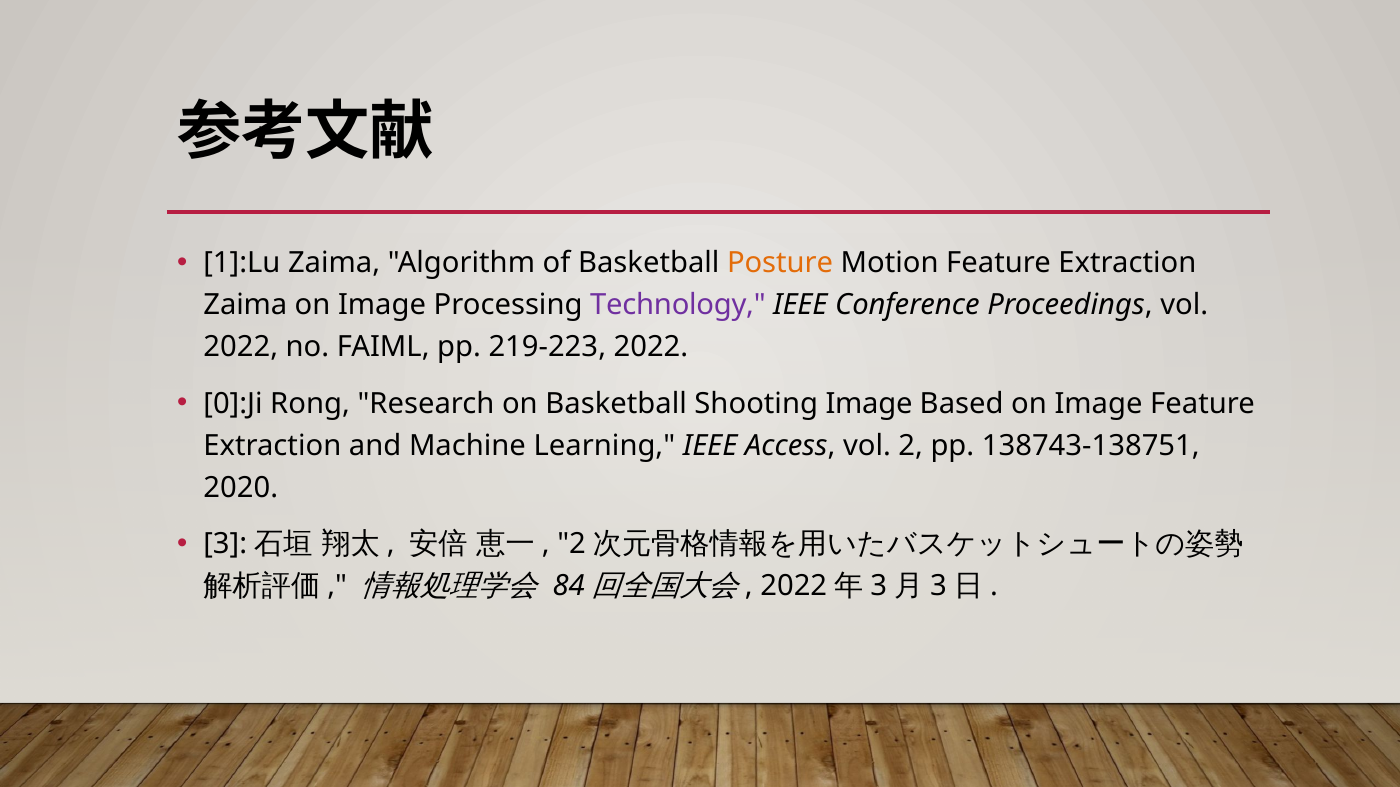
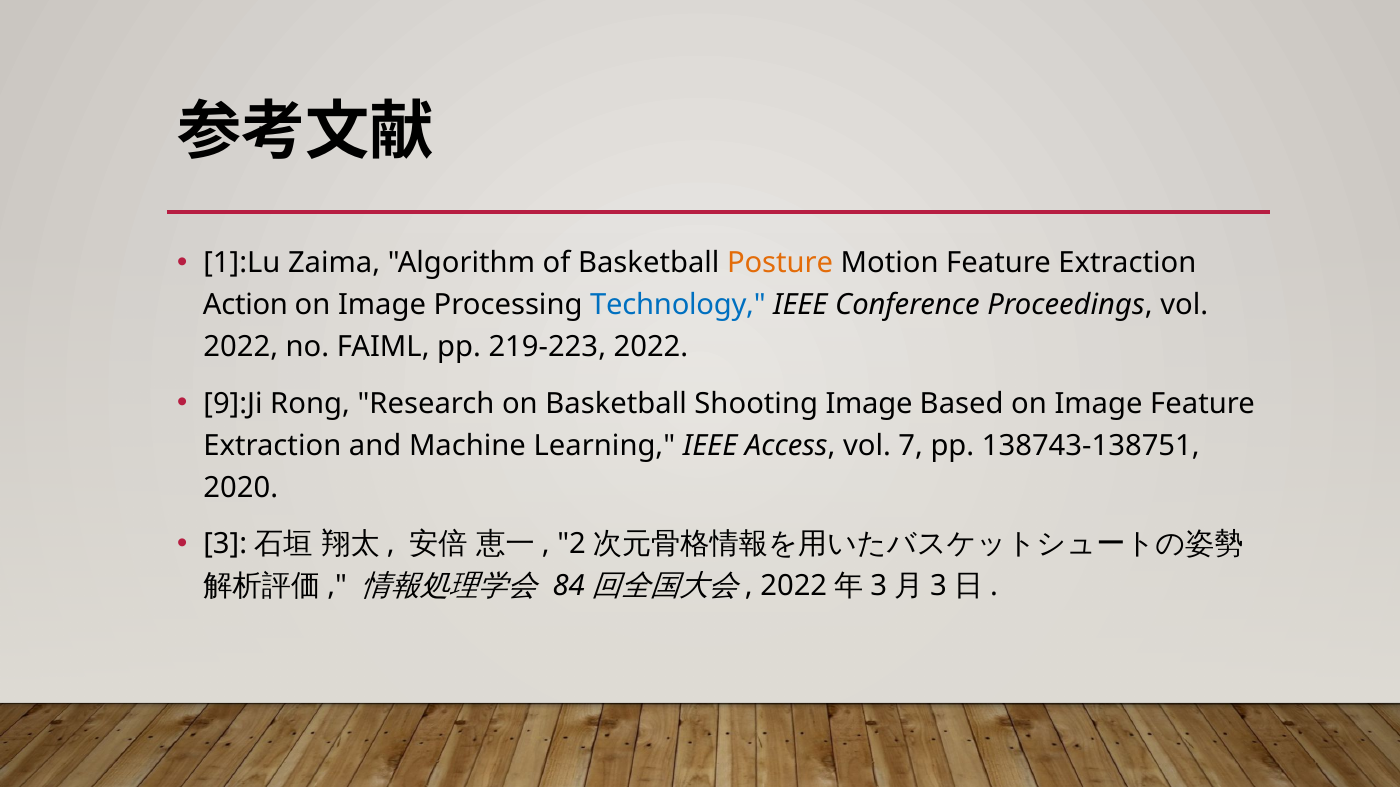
Zaima: Zaima -> Action (245, 305)
Technology colour: purple -> blue (678, 305)
0]:Ji: 0]:Ji -> 9]:Ji (233, 404)
2: 2 -> 7 (911, 446)
